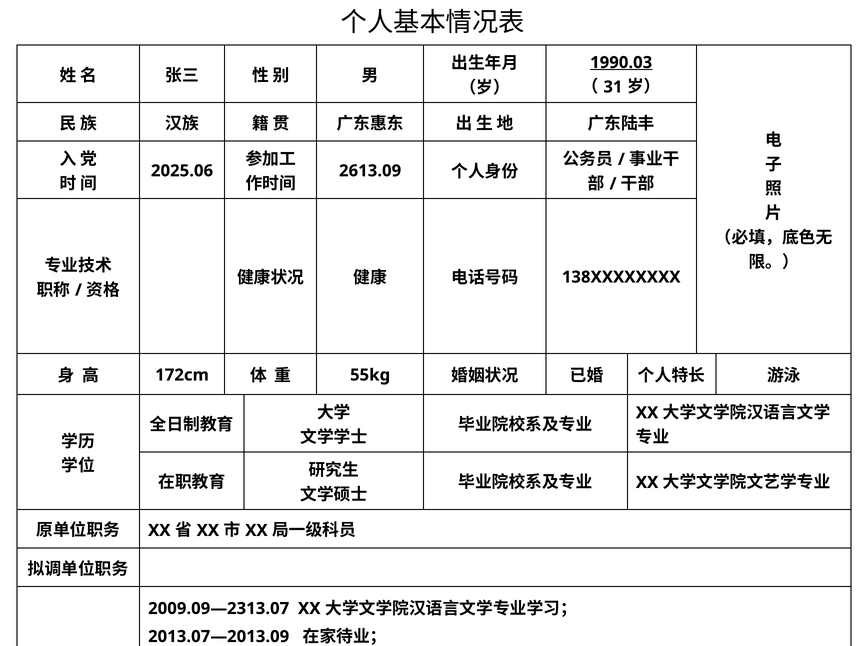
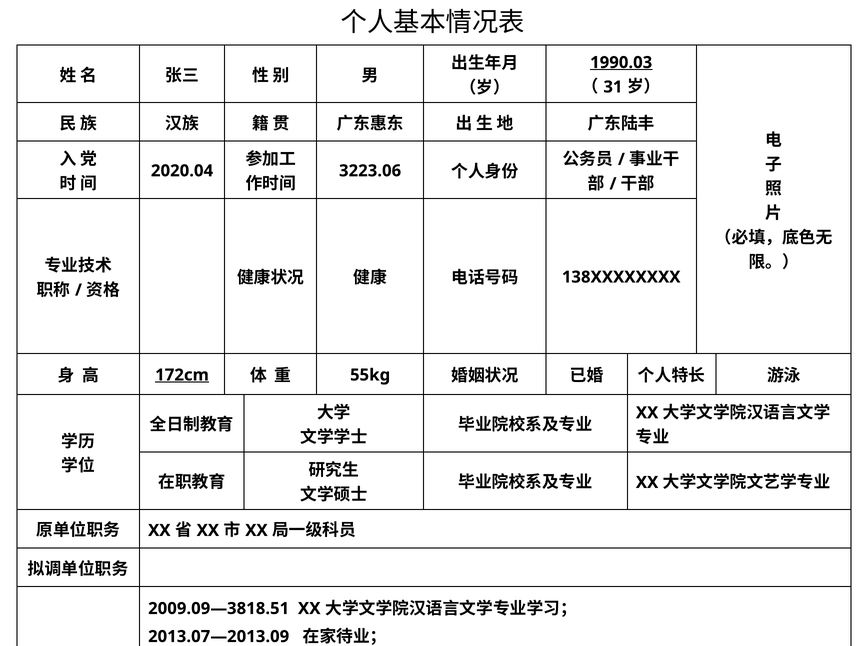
2025.06: 2025.06 -> 2020.04 (182, 171)
2613.09: 2613.09 -> 3223.06 (370, 171)
172cm underline: none -> present (182, 375)
2009.09—2313.07: 2009.09—2313.07 -> 2009.09—3818.51 (219, 608)
